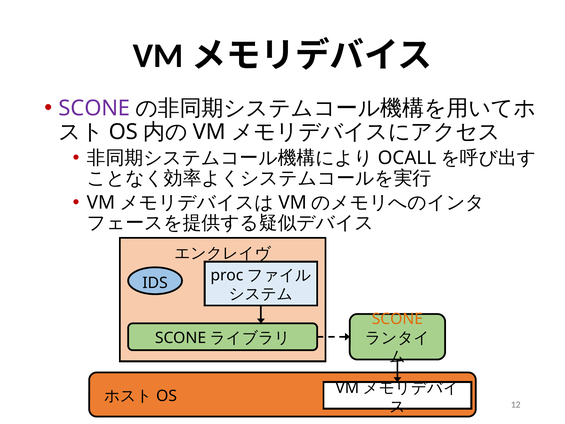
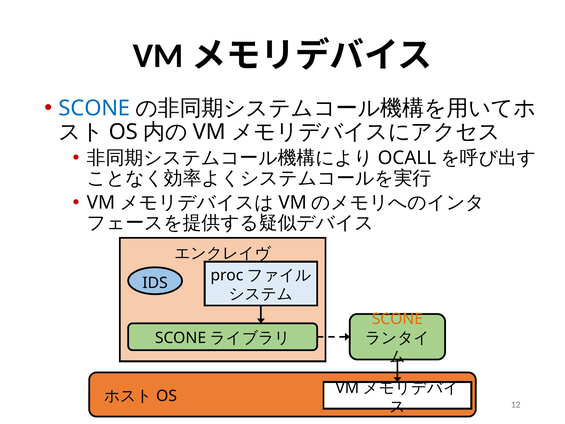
SCONE colour: purple -> blue (94, 108)
